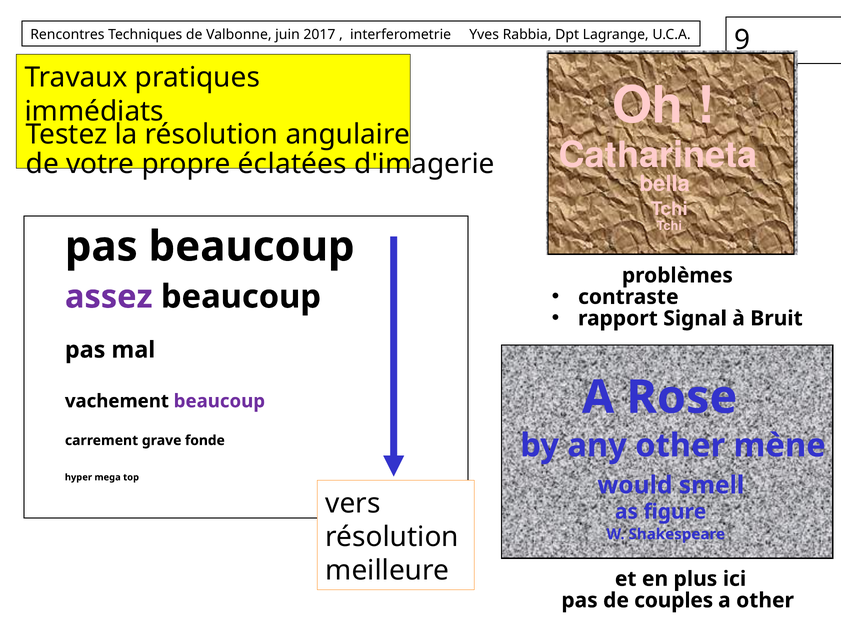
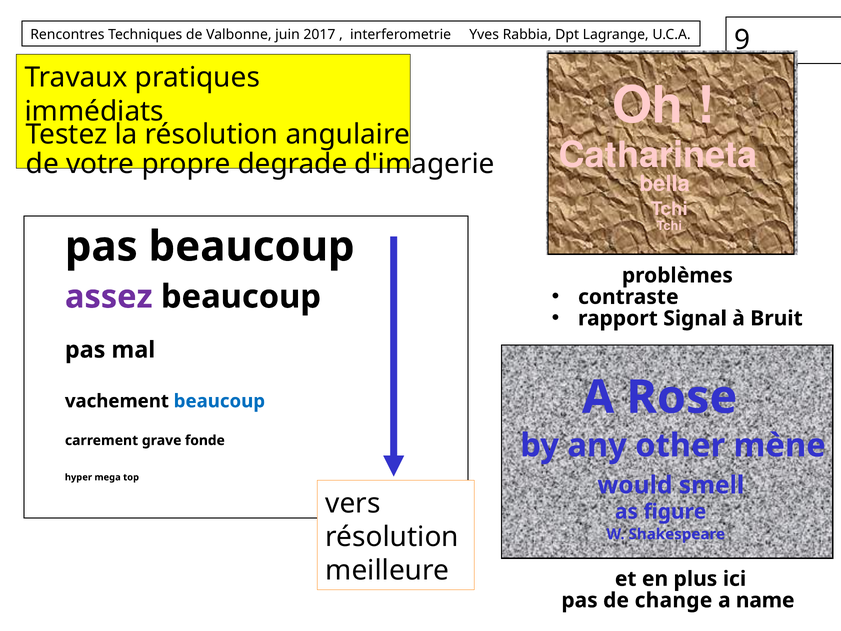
éclatées: éclatées -> degrade (293, 164)
beaucoup colour: purple -> blue (219, 401)
couples: couples -> change (673, 600)
a other: other -> name (765, 600)
